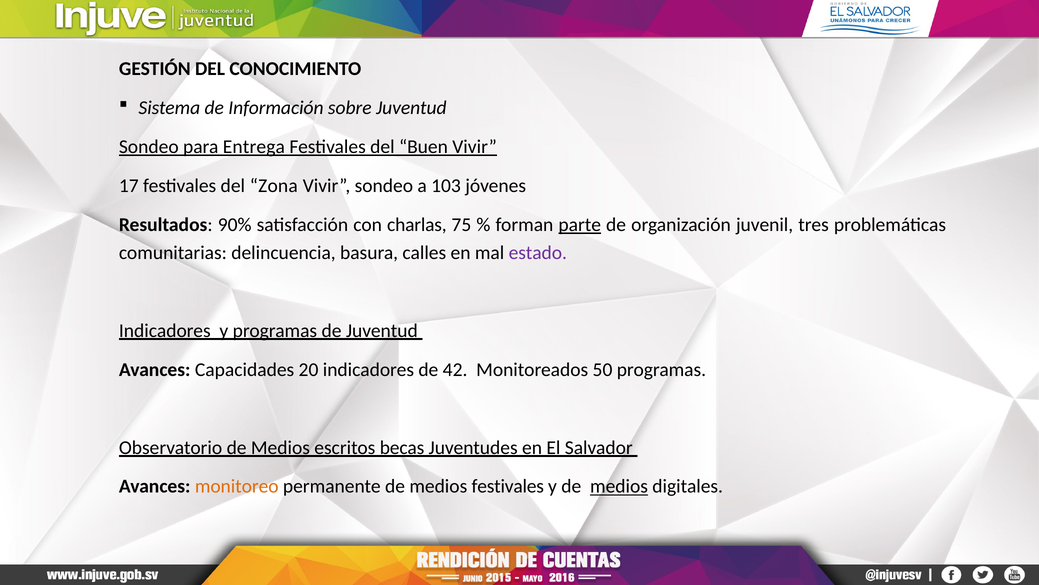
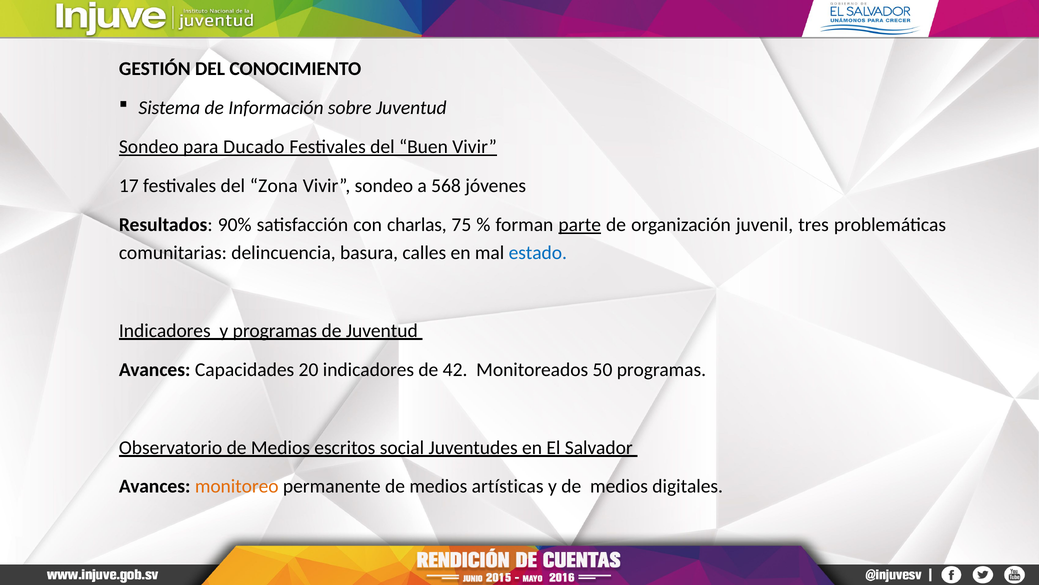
Entrega: Entrega -> Ducado (254, 147)
103: 103 -> 568 (446, 186)
estado colour: purple -> blue (538, 253)
becas: becas -> social (402, 447)
medios festivales: festivales -> artísticas (508, 486)
medios underline: present -> none (619, 486)
